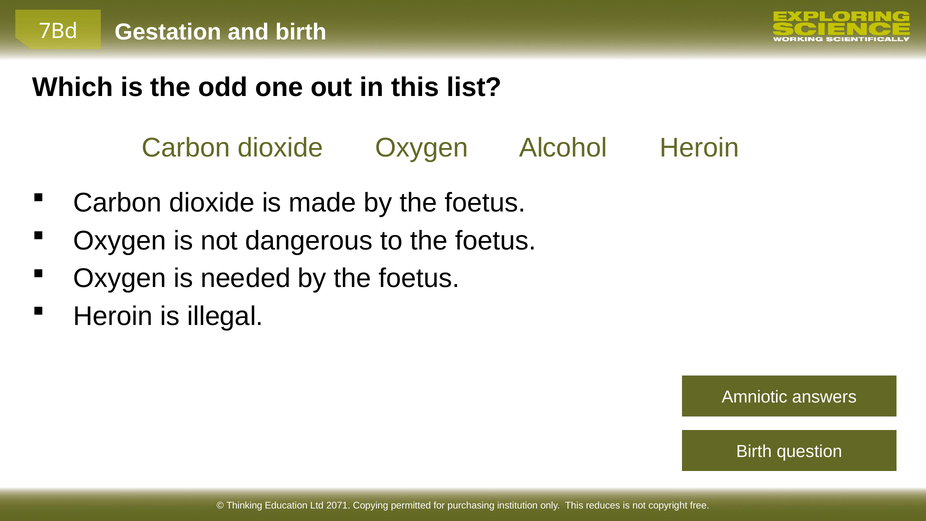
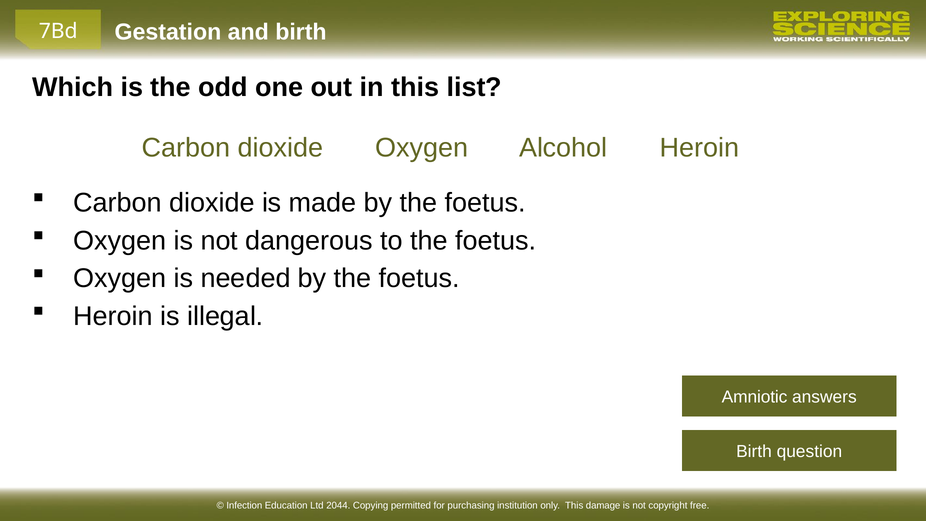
Thinking: Thinking -> Infection (244, 505)
2071: 2071 -> 2044 (338, 505)
reduces: reduces -> damage (603, 505)
